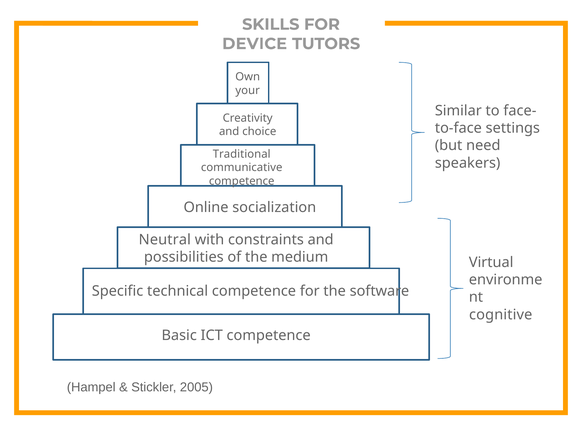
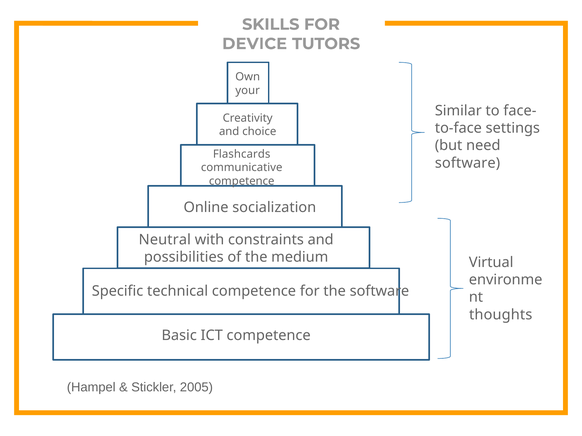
Traditional: Traditional -> Flashcards (242, 154)
speakers: speakers -> software (468, 163)
cognitive: cognitive -> thoughts (501, 315)
